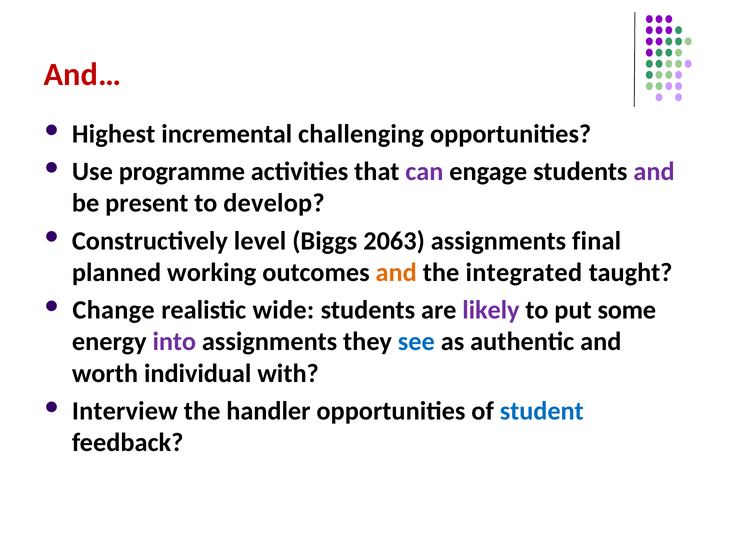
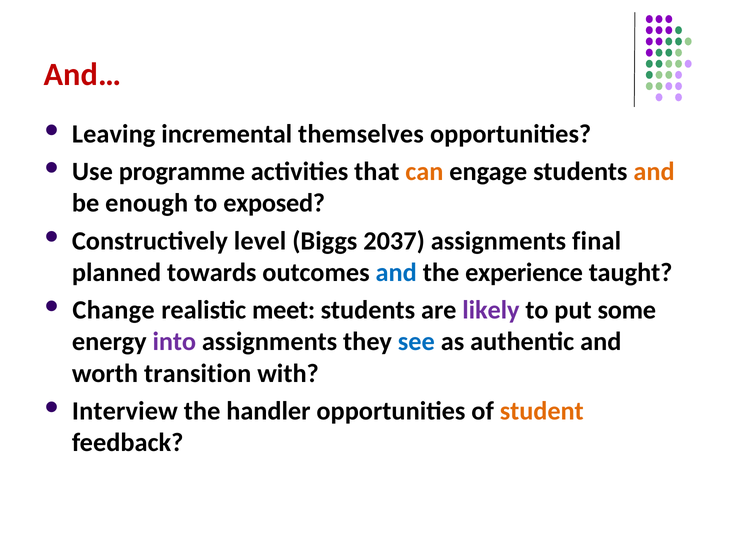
Highest: Highest -> Leaving (114, 134)
challenging: challenging -> themselves (361, 134)
can colour: purple -> orange (424, 172)
and colour: purple -> orange (654, 172)
present: present -> enough (147, 203)
develop: develop -> exposed (274, 203)
2063: 2063 -> 2037 (394, 241)
working: working -> towards (212, 272)
and colour: orange -> blue (396, 272)
integrated: integrated -> experience (524, 272)
wide: wide -> meet (284, 310)
individual: individual -> transition (198, 373)
student colour: blue -> orange (542, 411)
